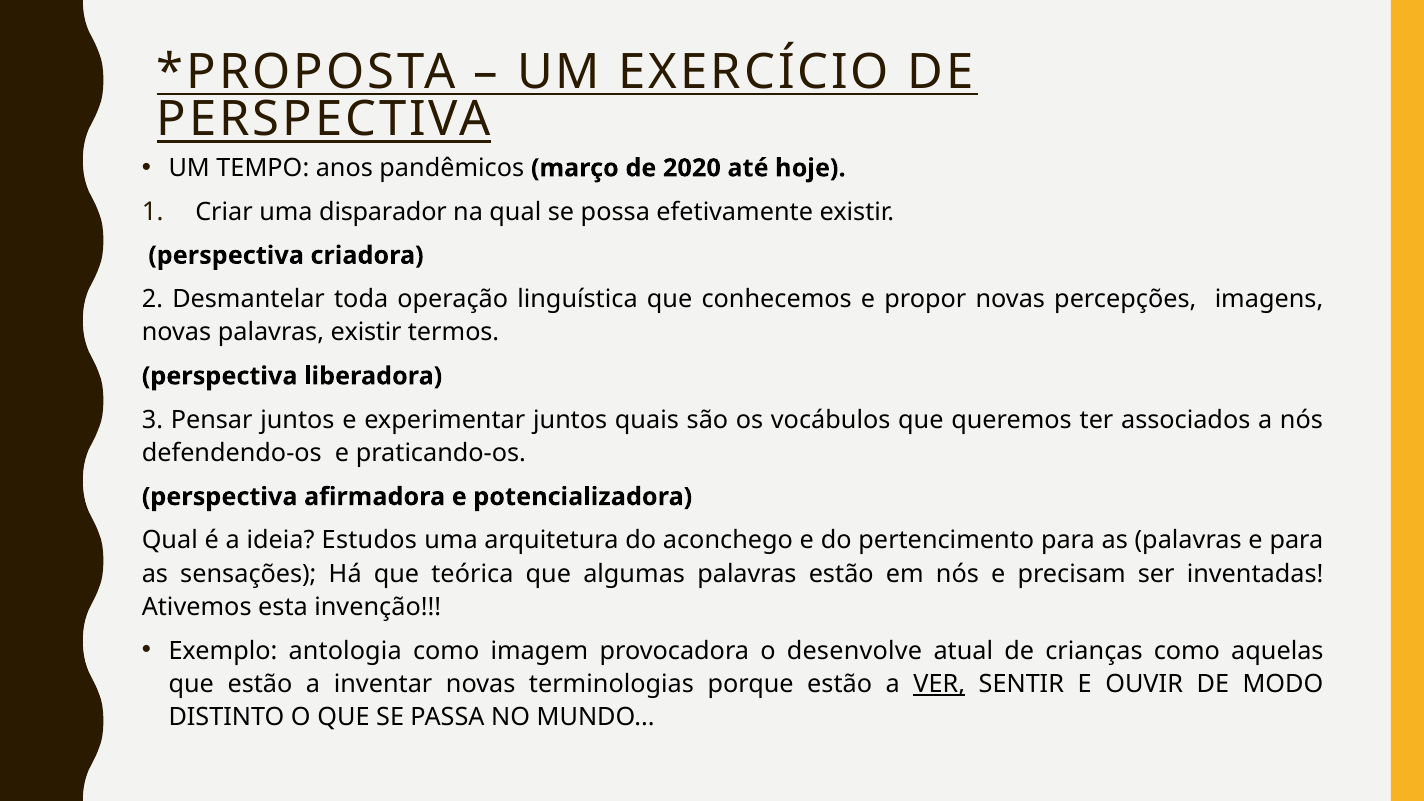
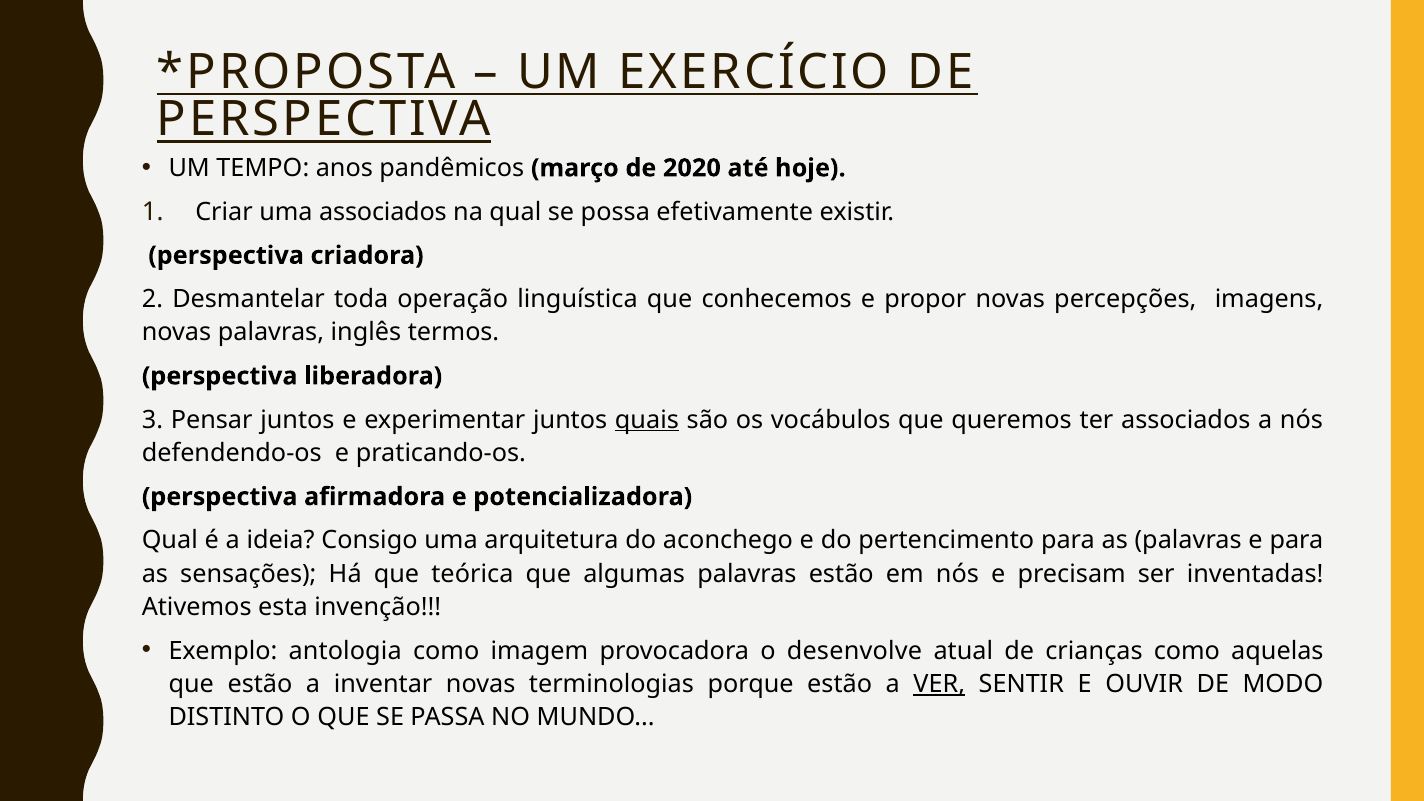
uma disparador: disparador -> associados (383, 212)
palavras existir: existir -> inglês (366, 332)
quais underline: none -> present (647, 420)
Estudos: Estudos -> Consigo (369, 540)
